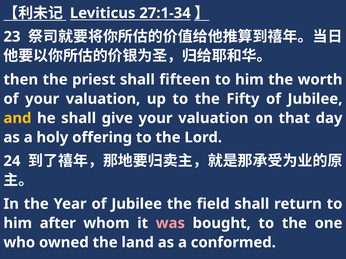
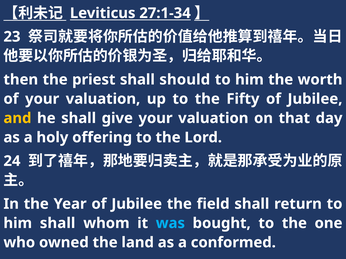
fifteen: fifteen -> should (185, 80)
him after: after -> shall (58, 224)
was colour: pink -> light blue (170, 224)
